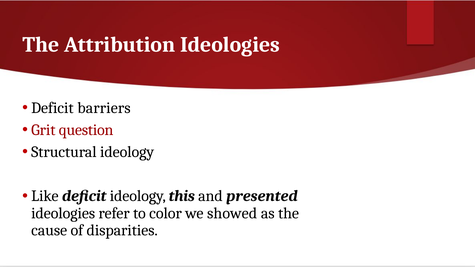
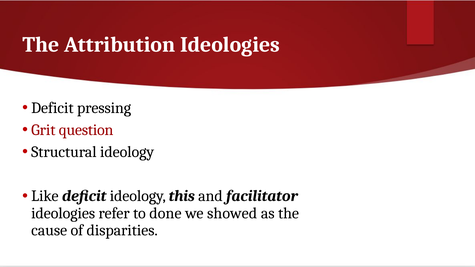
barriers: barriers -> pressing (104, 108)
presented: presented -> facilitator (262, 196)
color: color -> done (165, 213)
